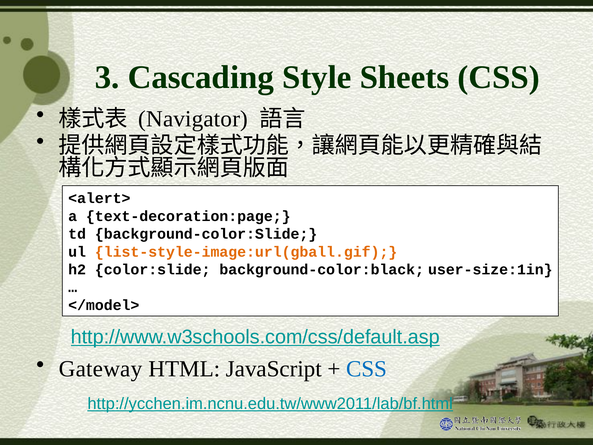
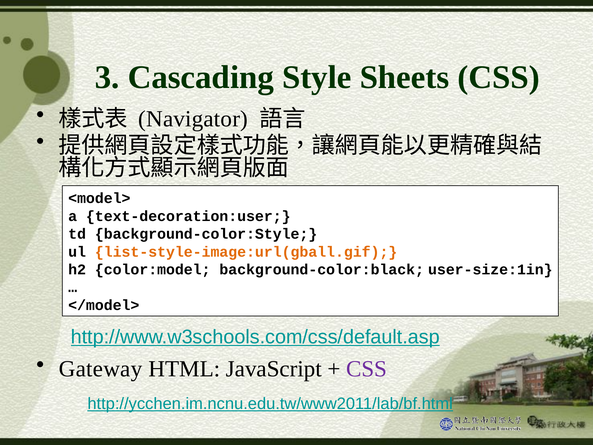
<alert>: <alert> -> <model> (99, 198)
text-decoration:page: text-decoration:page -> text-decoration:user (188, 216)
background-color:Slide: background-color:Slide -> background-color:Style (206, 234)
color:slide: color:slide -> color:model (153, 269)
CSS colour: blue -> purple (367, 369)
